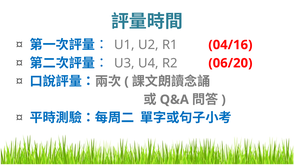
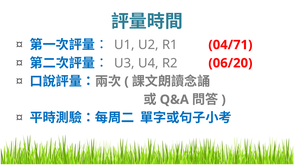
04/16: 04/16 -> 04/71 (230, 45)
